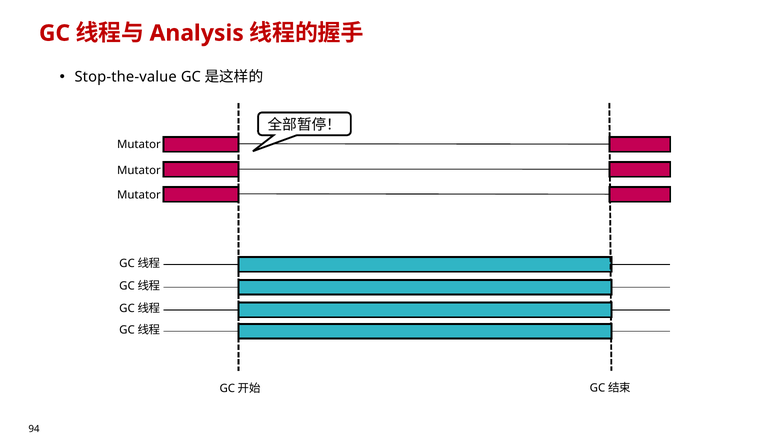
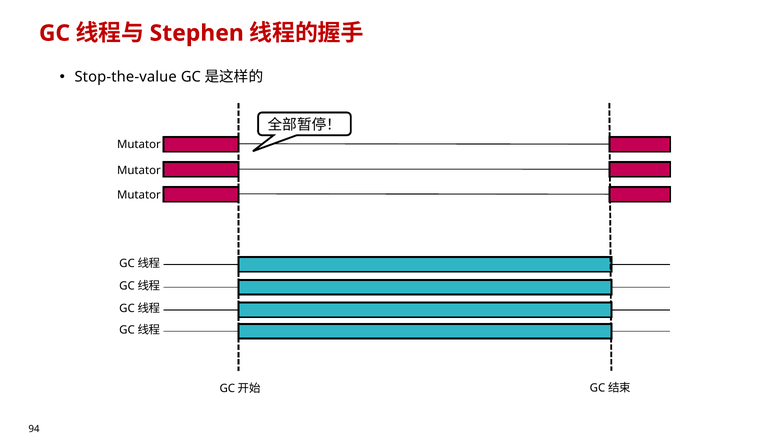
Analysis: Analysis -> Stephen (197, 33)
